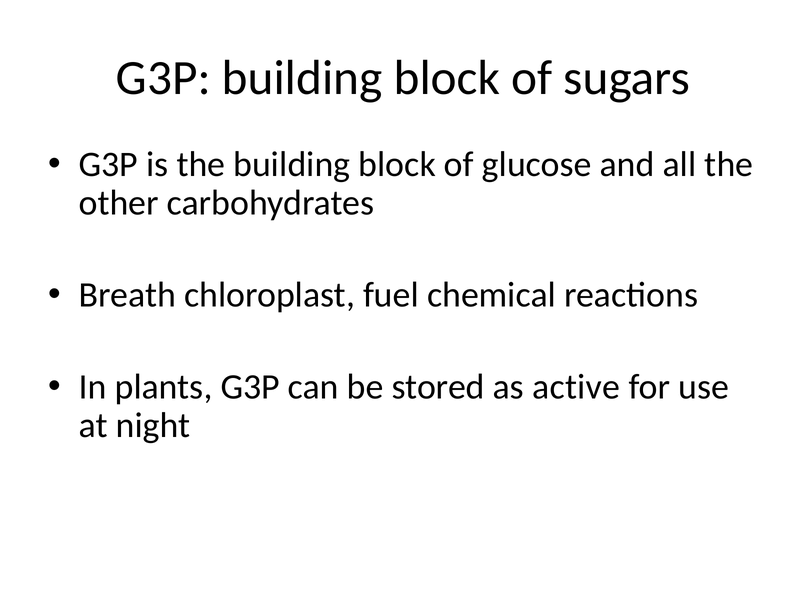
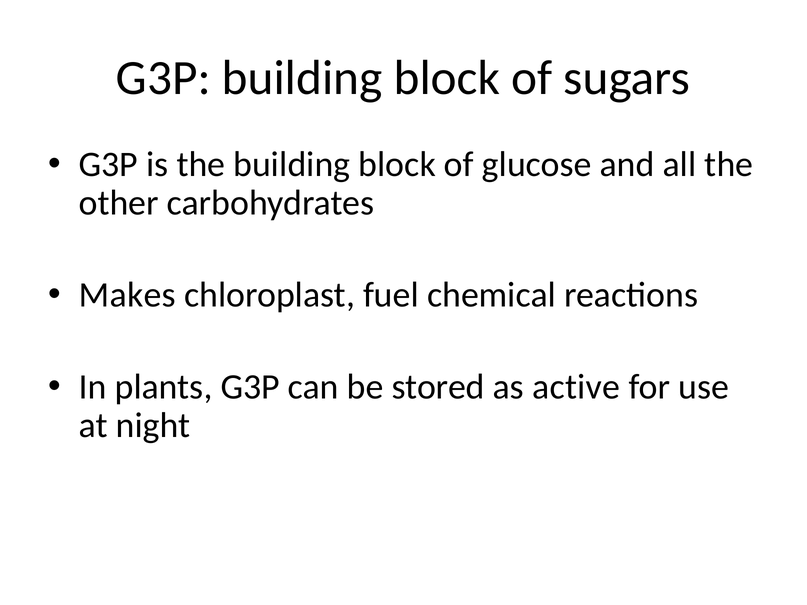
Breath: Breath -> Makes (127, 295)
